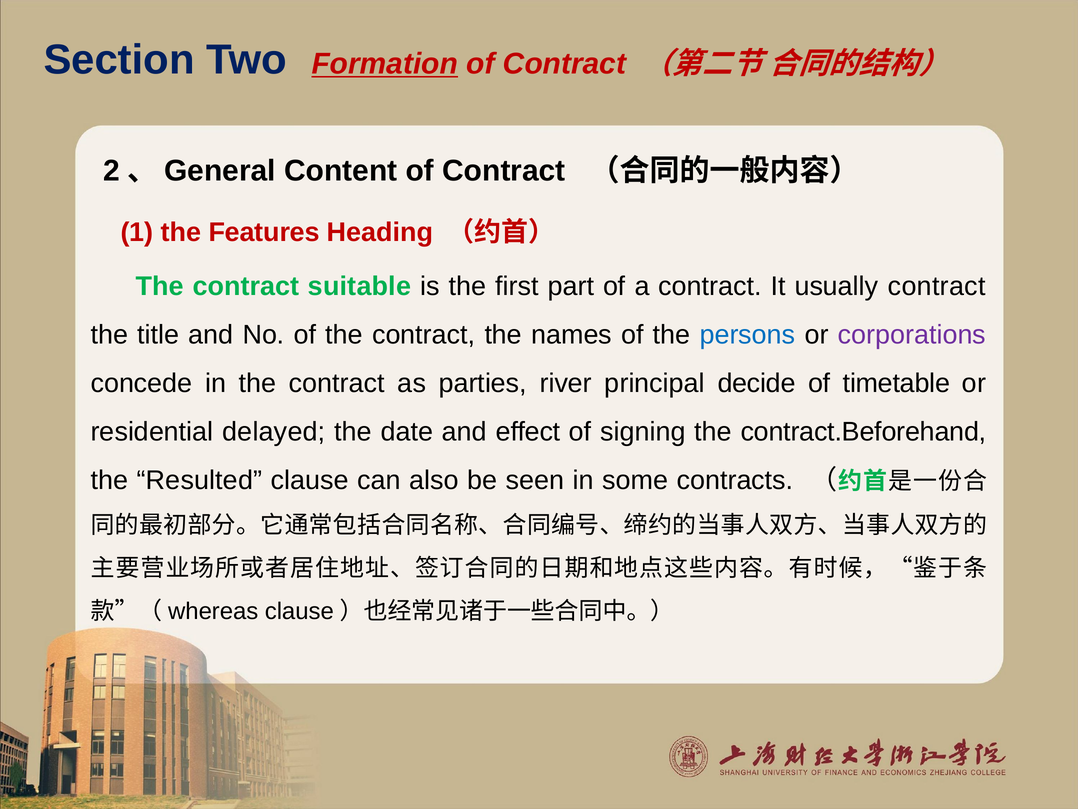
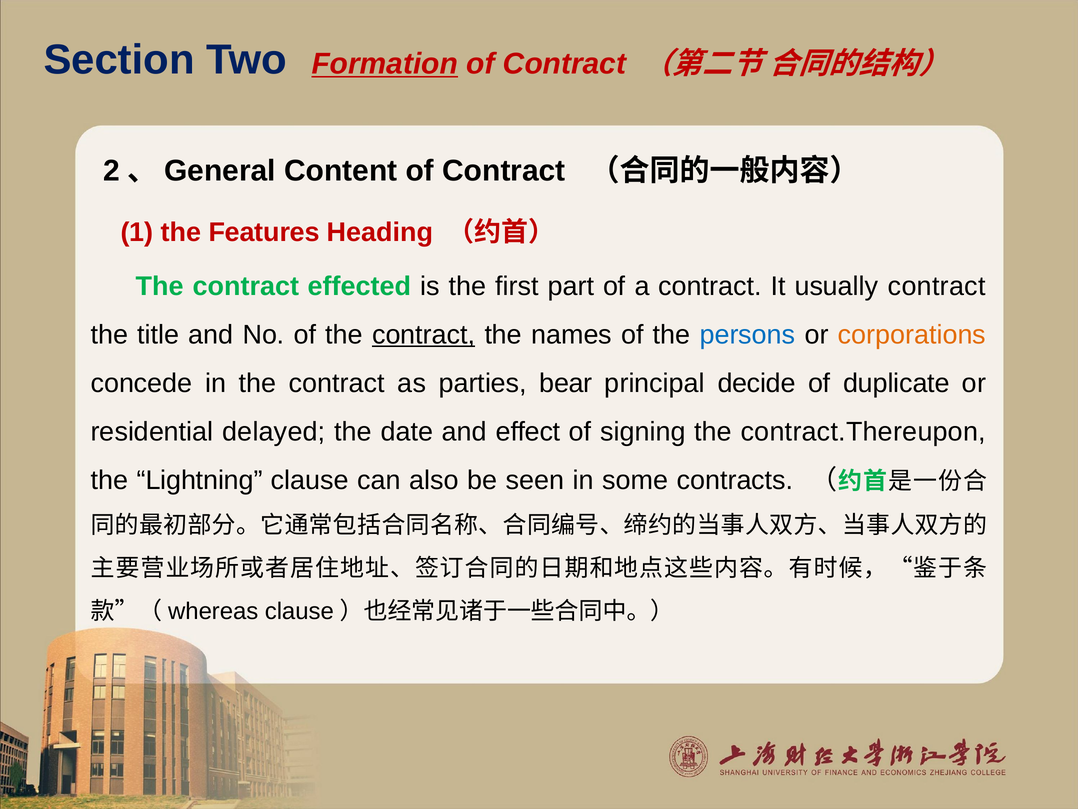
suitable: suitable -> effected (360, 286)
contract underline: none -> present (424, 335)
corporations colour: purple -> orange (912, 335)
river: river -> bear (566, 383)
timetable: timetable -> duplicate (896, 383)
contract.Beforehand: contract.Beforehand -> contract.Thereupon (863, 432)
Resulted: Resulted -> Lightning (200, 480)
